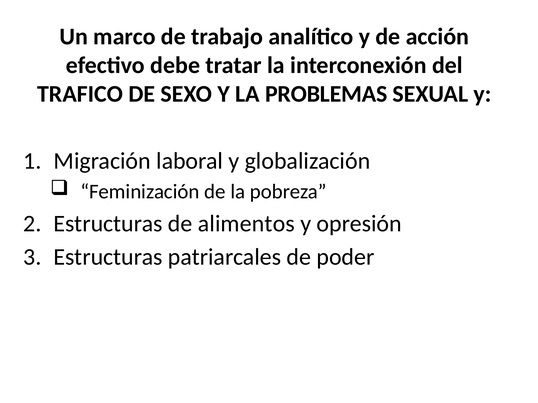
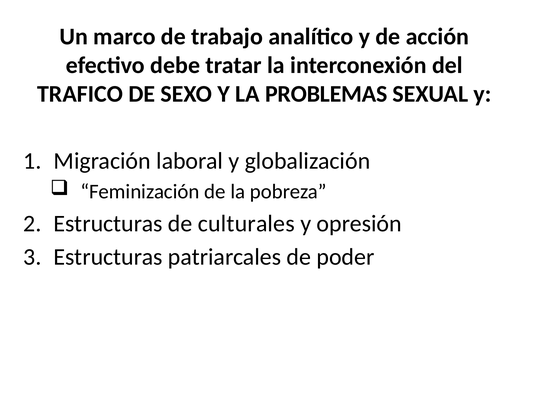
alimentos: alimentos -> culturales (246, 224)
